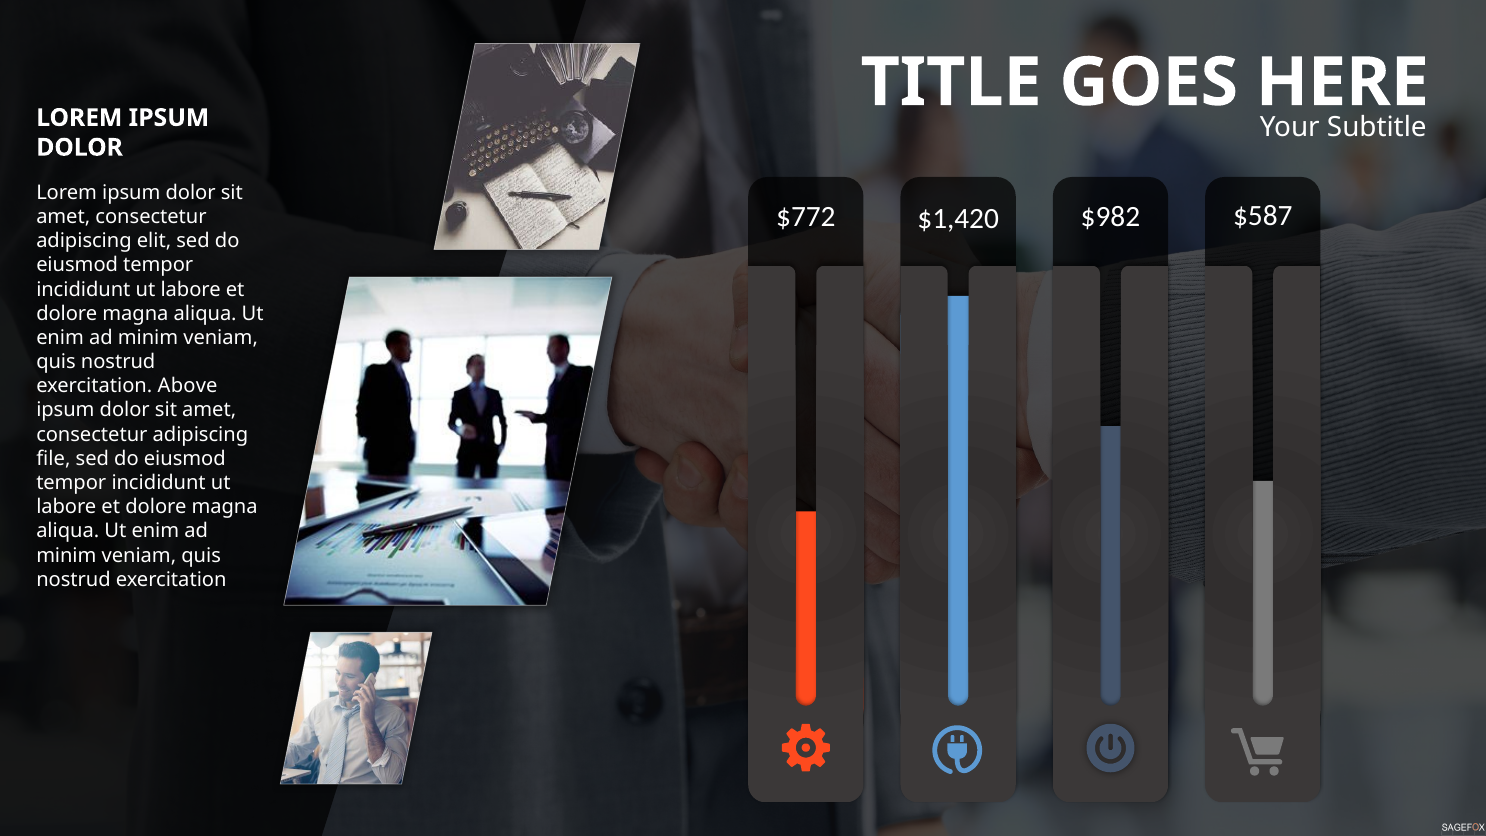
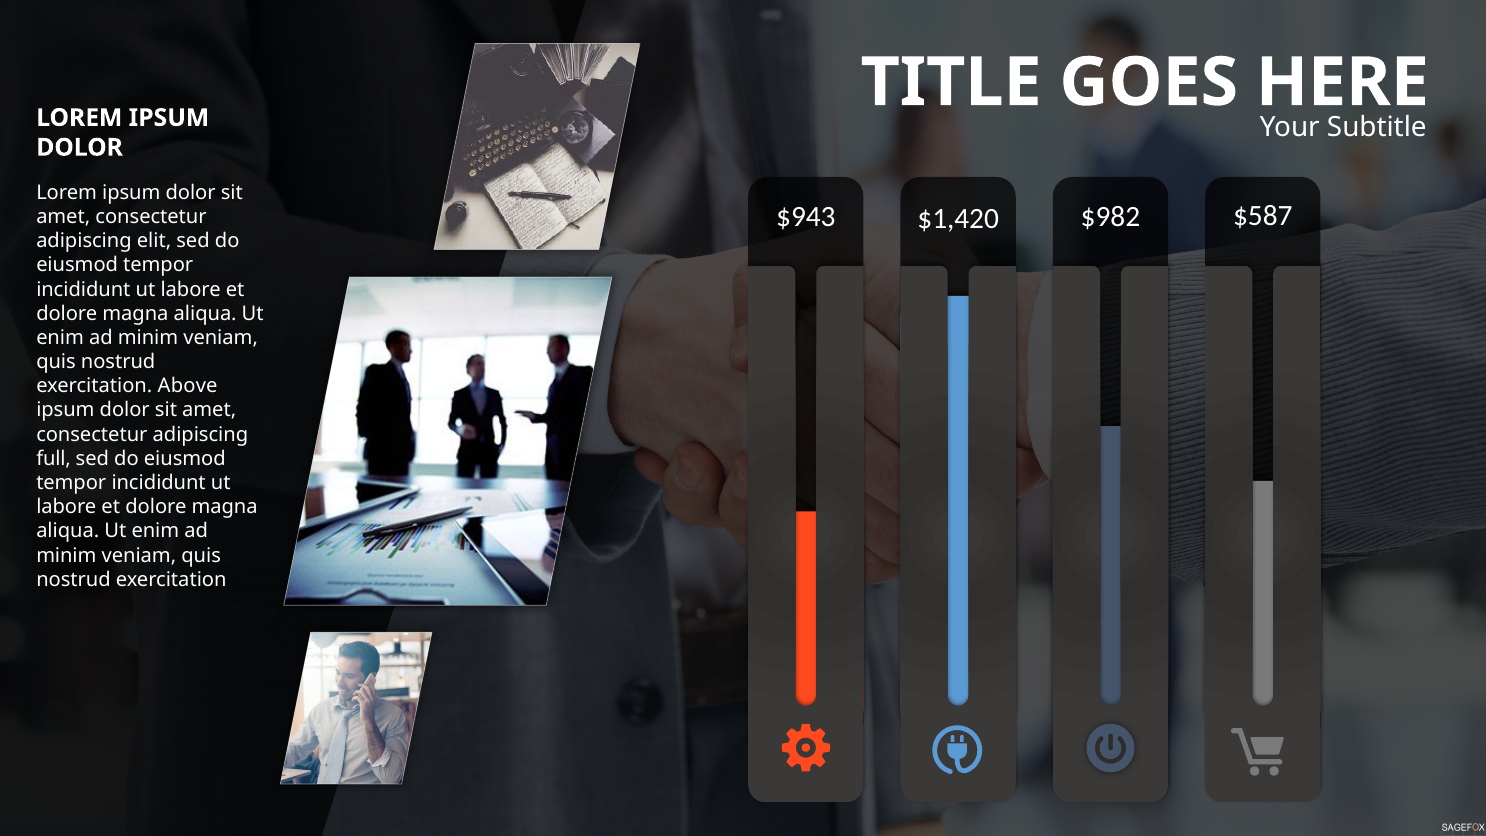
$772: $772 -> $943 (806, 217)
file: file -> full (53, 459)
